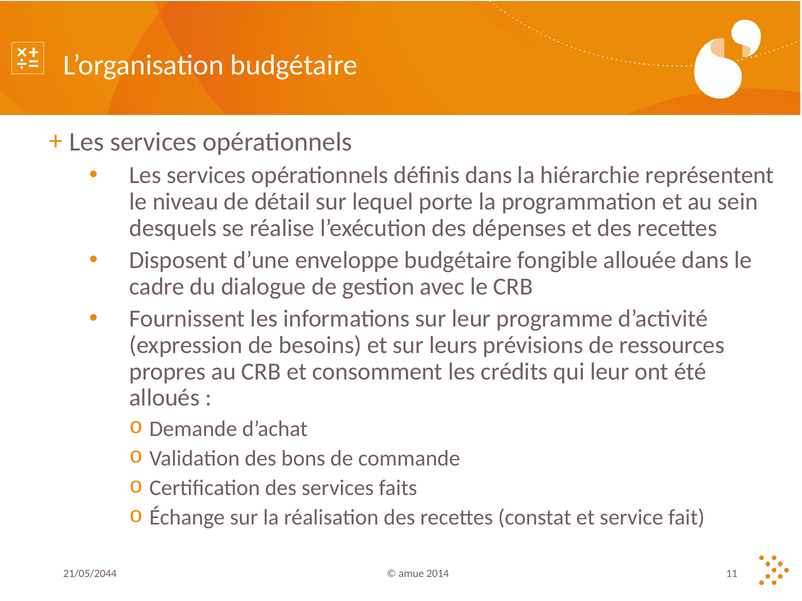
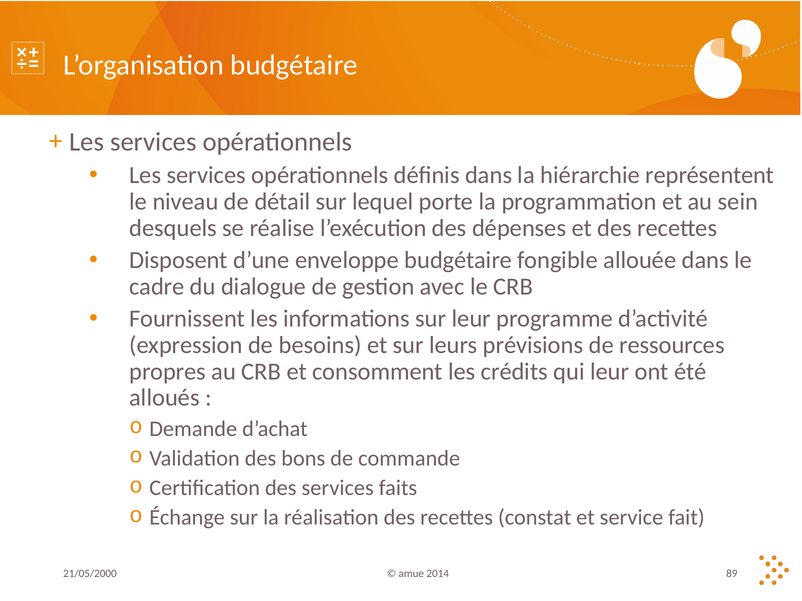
21/05/2044: 21/05/2044 -> 21/05/2000 (90, 574)
11: 11 -> 89 (732, 574)
